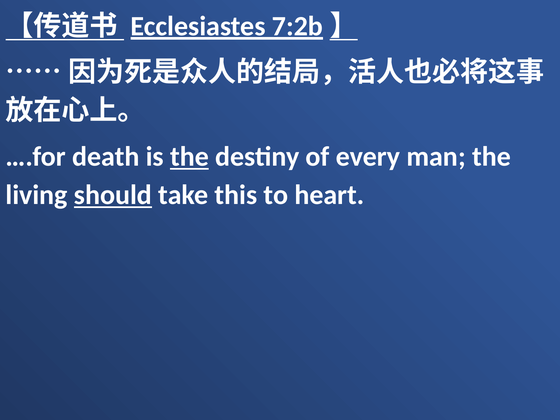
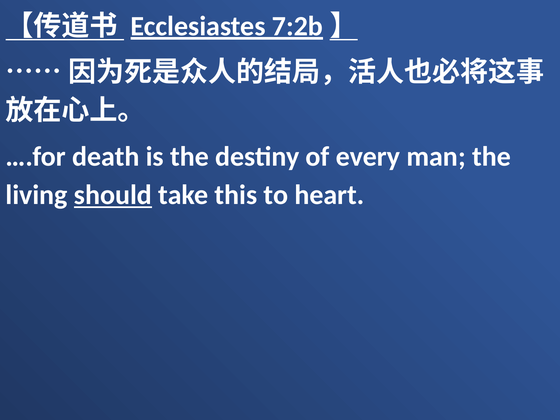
the underline: present -> none (189, 157)
